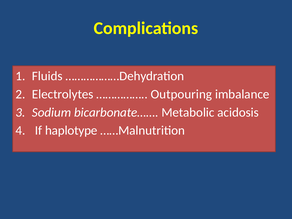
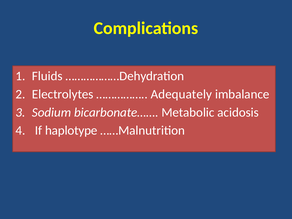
Outpouring: Outpouring -> Adequately (181, 94)
